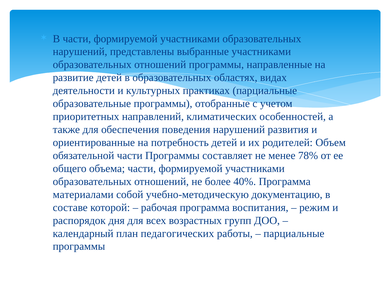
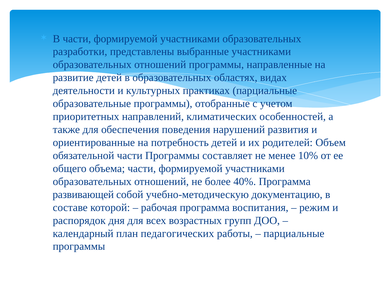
нарушений: нарушений -> разработки (80, 52)
78%: 78% -> 10% (308, 156)
материалами: материалами -> развивающей (83, 195)
